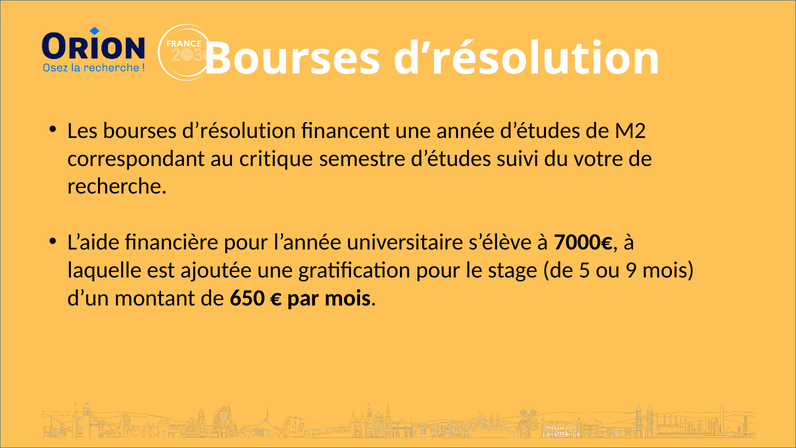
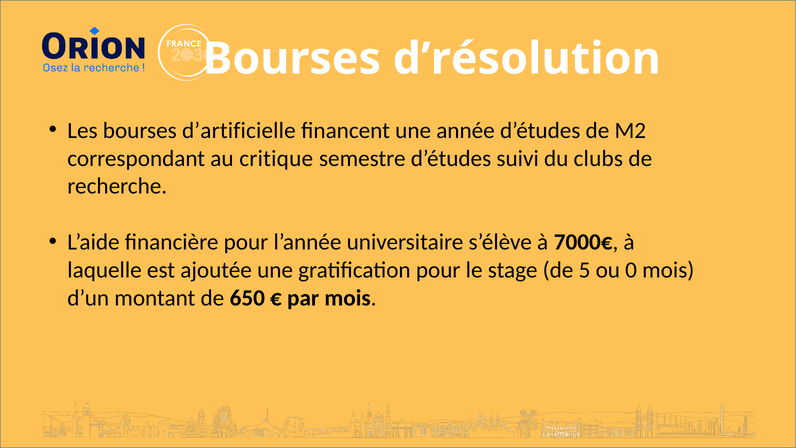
Les bourses d’résolution: d’résolution -> d’artificielle (239, 130)
votre: votre -> clubs (598, 158)
9: 9 -> 0 (631, 270)
